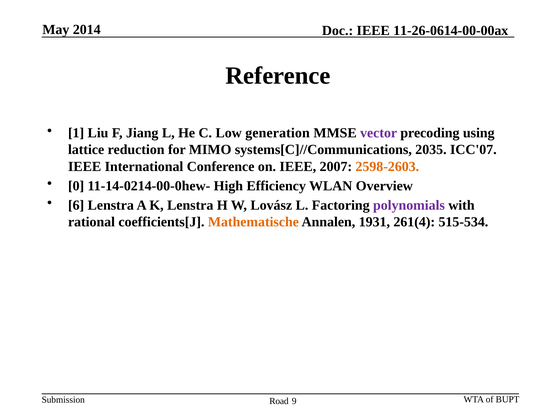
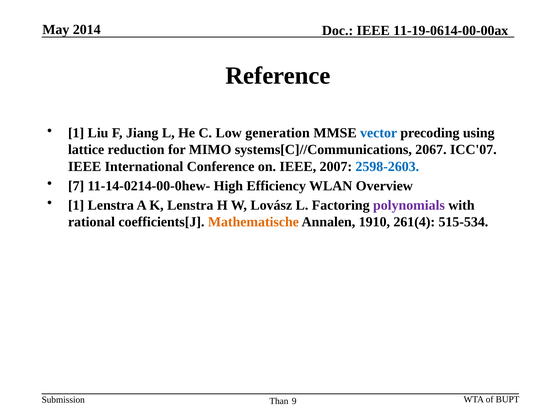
11-26-0614-00-00ax: 11-26-0614-00-00ax -> 11-19-0614-00-00ax (451, 31)
vector colour: purple -> blue (379, 133)
2035: 2035 -> 2067 (431, 150)
2598-2603 colour: orange -> blue (387, 166)
0: 0 -> 7 (76, 186)
6: 6 -> 1 (76, 205)
1931: 1931 -> 1910 (374, 222)
Road: Road -> Than (279, 401)
